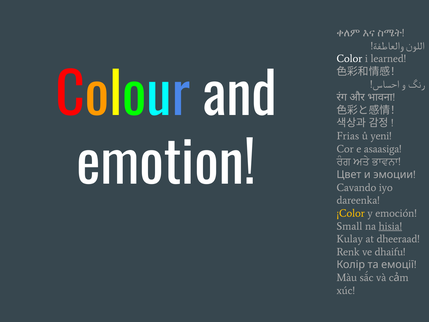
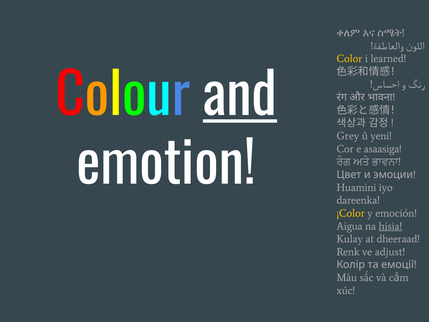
Color colour: white -> yellow (349, 59)
and underline: none -> present (240, 96)
Frias: Frias -> Grey (348, 136)
Cavando: Cavando -> Huamini (356, 187)
Small: Small -> Aigua (350, 226)
dhaifu: dhaifu -> adjust (390, 252)
